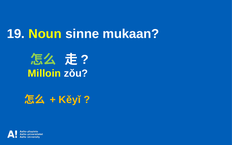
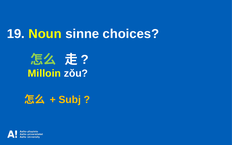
mukaan: mukaan -> choices (131, 34)
Kěyǐ: Kěyǐ -> Subj (70, 100)
